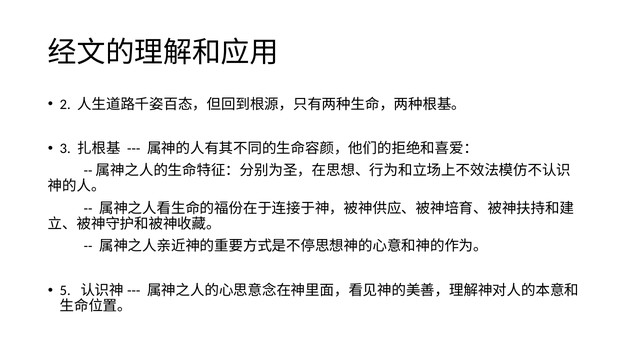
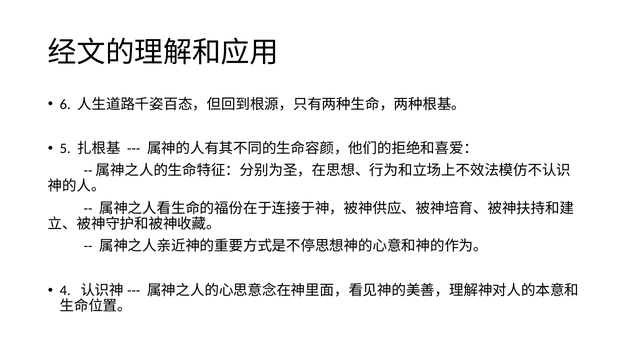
2: 2 -> 6 (65, 104)
3: 3 -> 5 (65, 148)
5: 5 -> 4 (65, 290)
